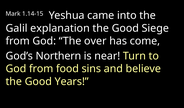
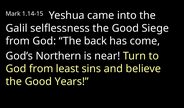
explanation: explanation -> selflessness (60, 28)
over: over -> back (95, 41)
food: food -> least (67, 69)
